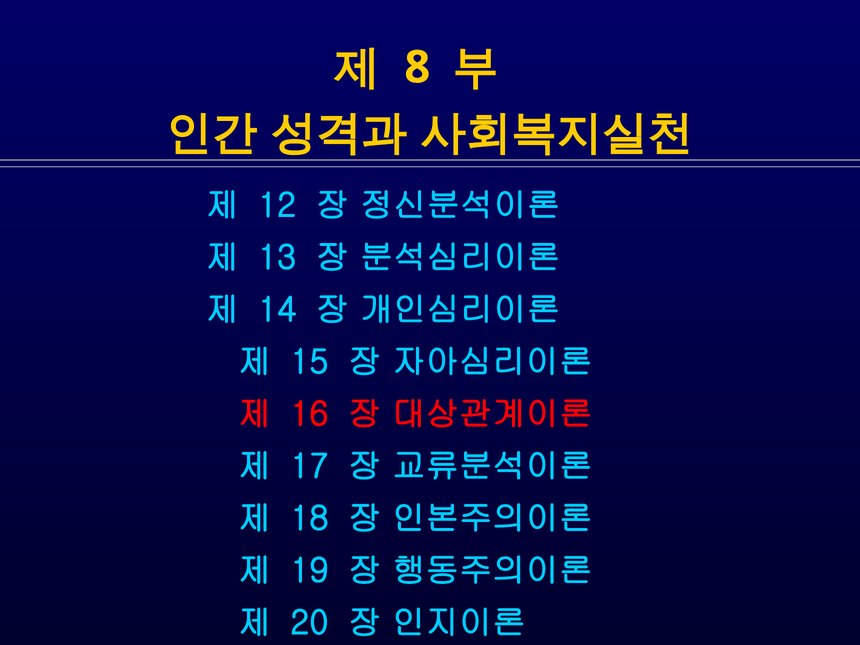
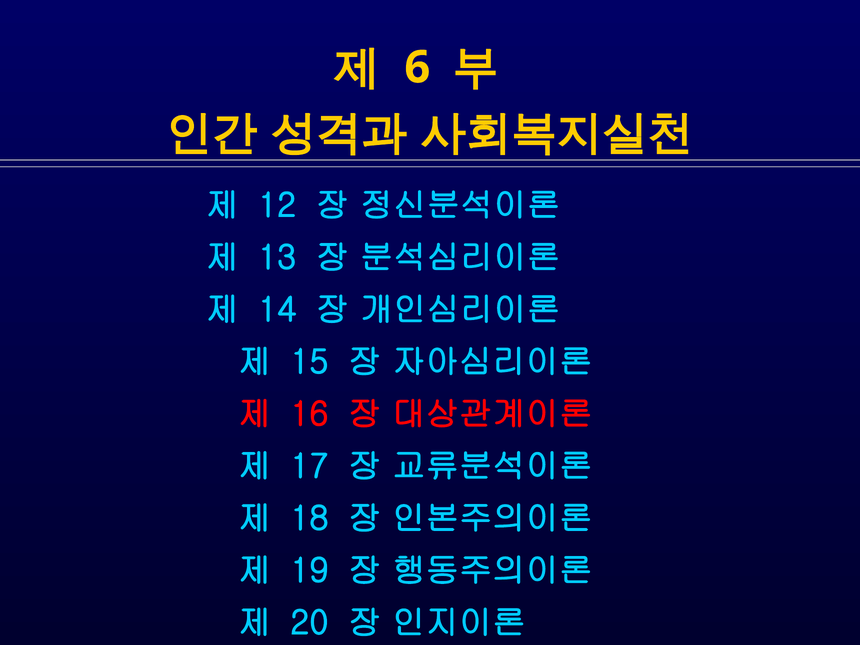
8: 8 -> 6 (417, 67)
